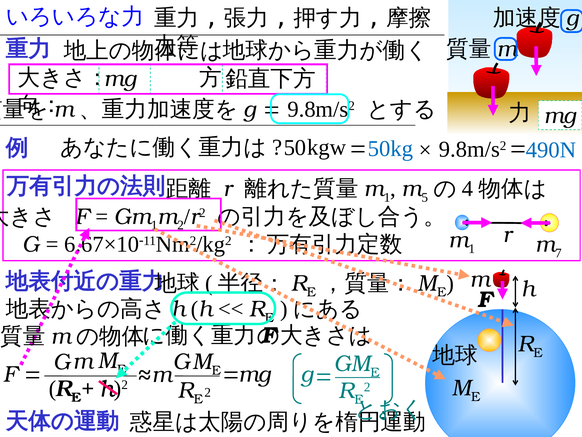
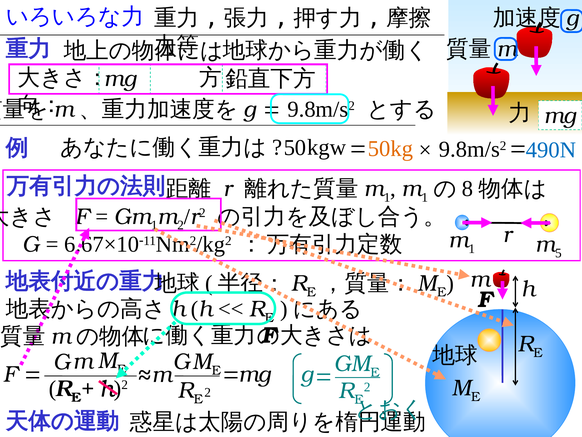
50kg colour: blue -> orange (391, 148)
5: 5 -> 1 (425, 197)
4: 4 -> 8 (468, 188)
7: 7 -> 5 (558, 253)
